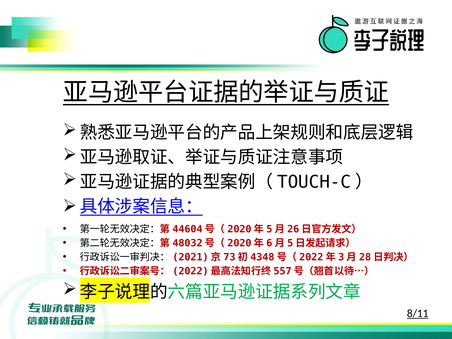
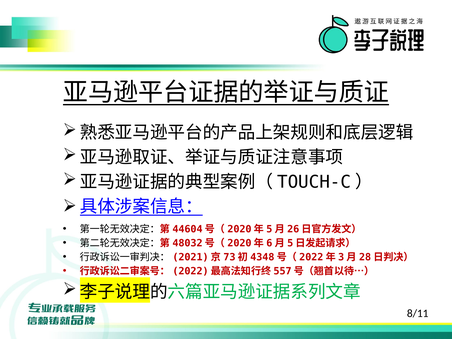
8/11 underline: present -> none (418, 313)
